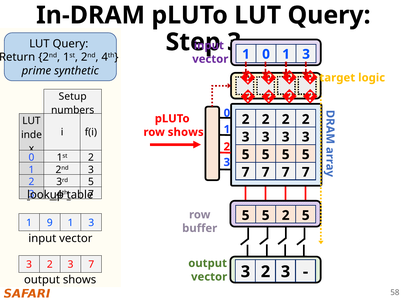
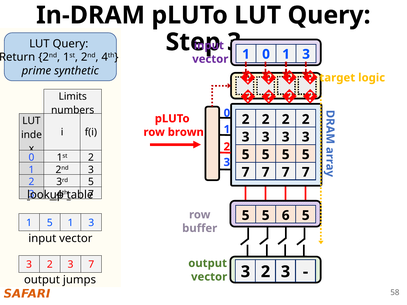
Setup: Setup -> Limits (73, 97)
row shows: shows -> brown (186, 132)
5 2: 2 -> 6 (286, 216)
1 9: 9 -> 5 (50, 223)
output shows: shows -> jumps (79, 280)
